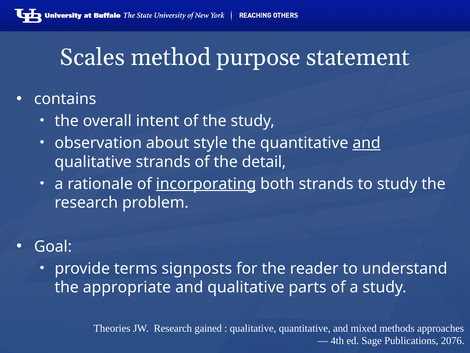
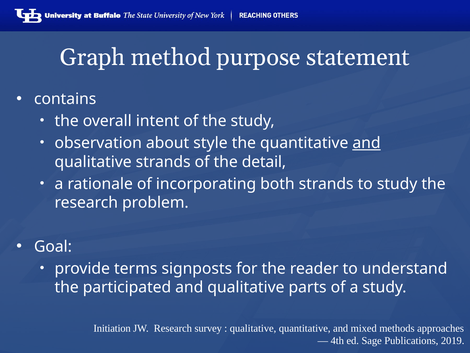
Scales: Scales -> Graph (93, 57)
incorporating underline: present -> none (206, 184)
appropriate: appropriate -> participated (127, 287)
Theories: Theories -> Initiation (112, 328)
gained: gained -> survey (208, 328)
2076: 2076 -> 2019 (453, 340)
